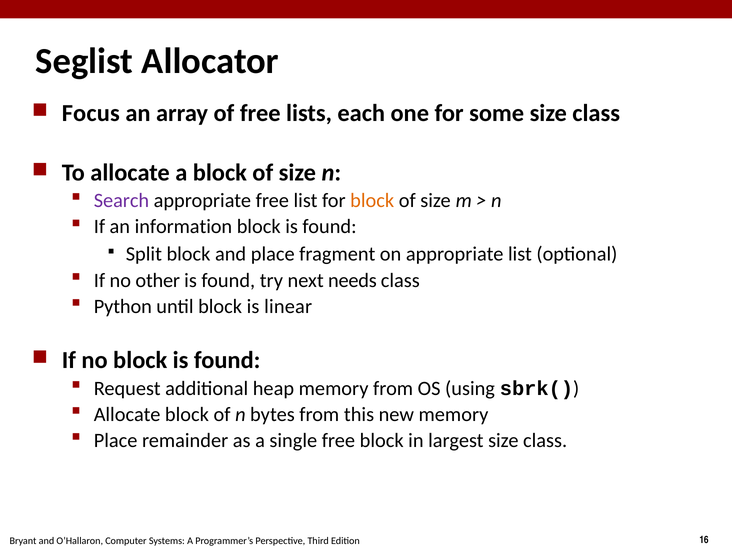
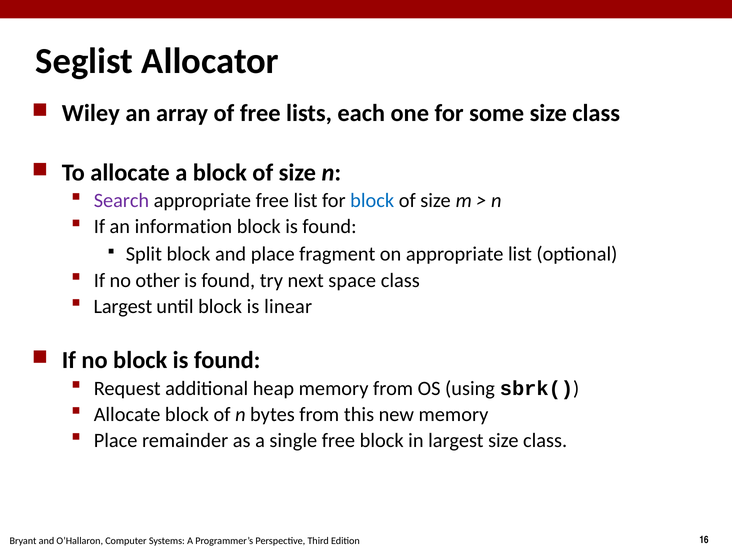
Focus: Focus -> Wiley (91, 113)
block colour: orange -> blue (372, 201)
needs: needs -> space (352, 281)
Python: Python -> Largest (123, 307)
